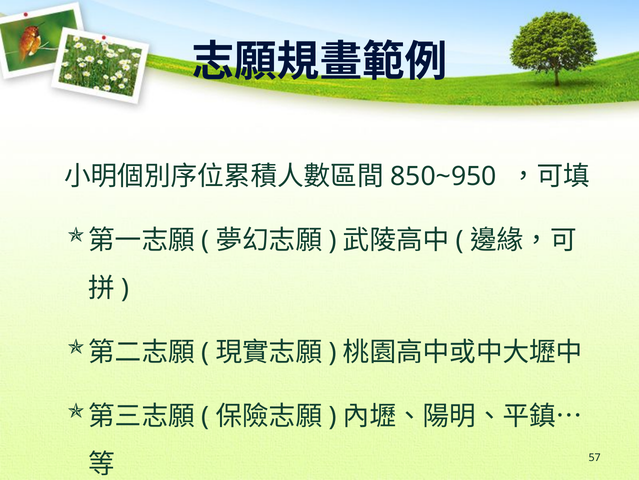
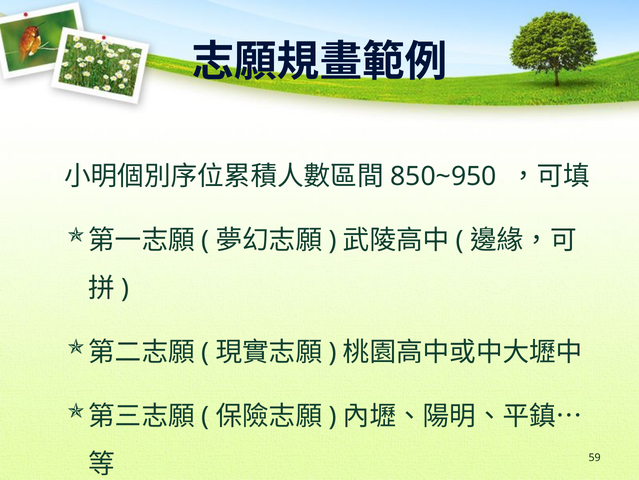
57: 57 -> 59 (595, 457)
